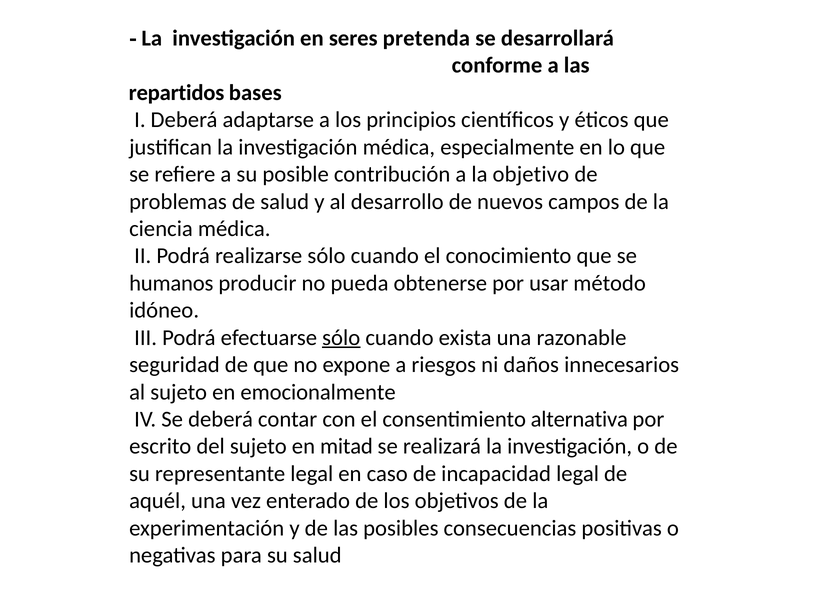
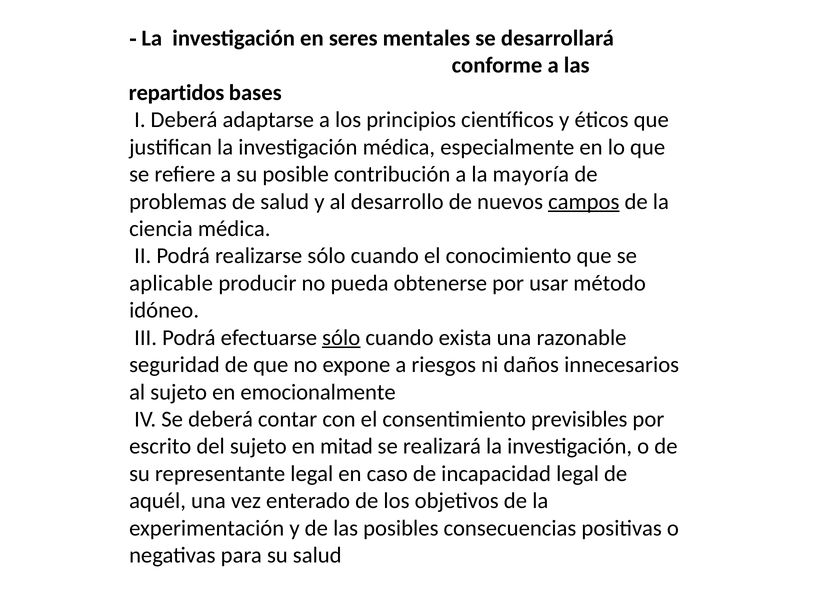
pretenda: pretenda -> mentales (426, 38)
objetivo: objetivo -> mayoría (531, 174)
campos underline: none -> present (584, 202)
humanos: humanos -> aplicable (171, 283)
alternativa: alternativa -> previsibles (579, 419)
